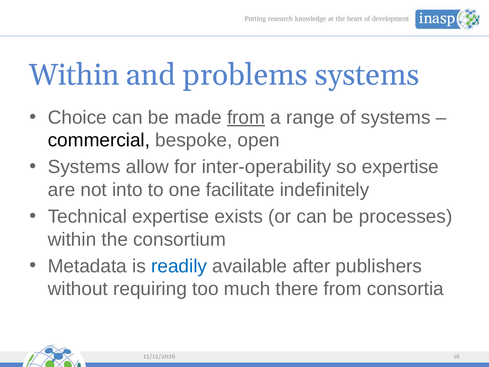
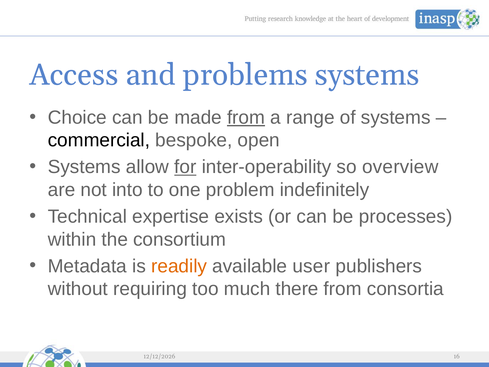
Within: Within -> Access (74, 75)
for underline: none -> present (185, 167)
so expertise: expertise -> overview (400, 167)
facilitate: facilitate -> problem (240, 190)
readily colour: blue -> orange (179, 266)
after: after -> user (311, 266)
